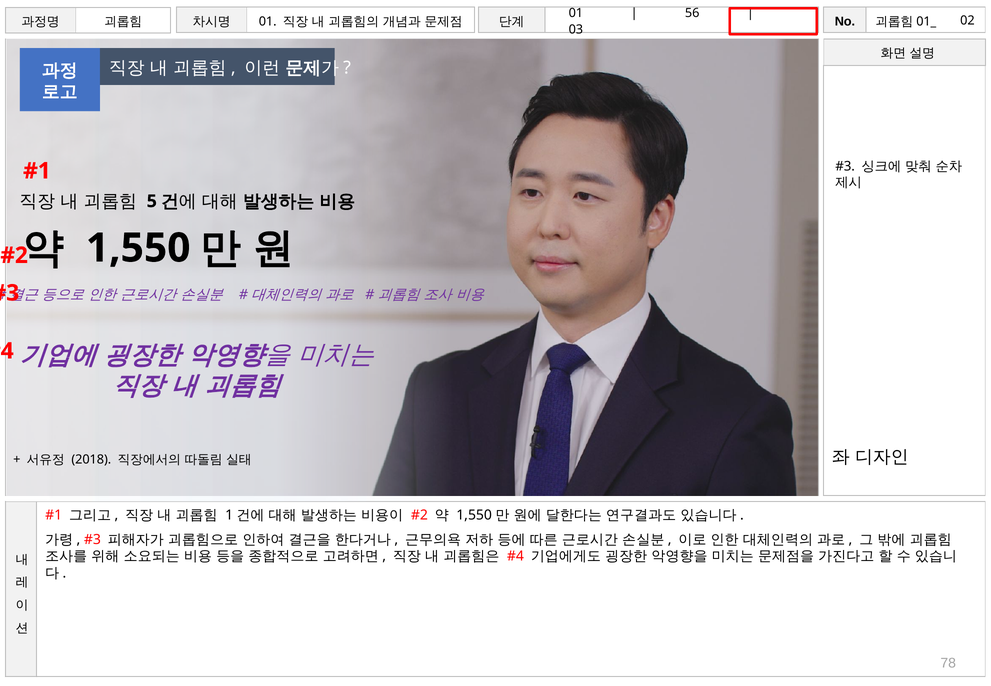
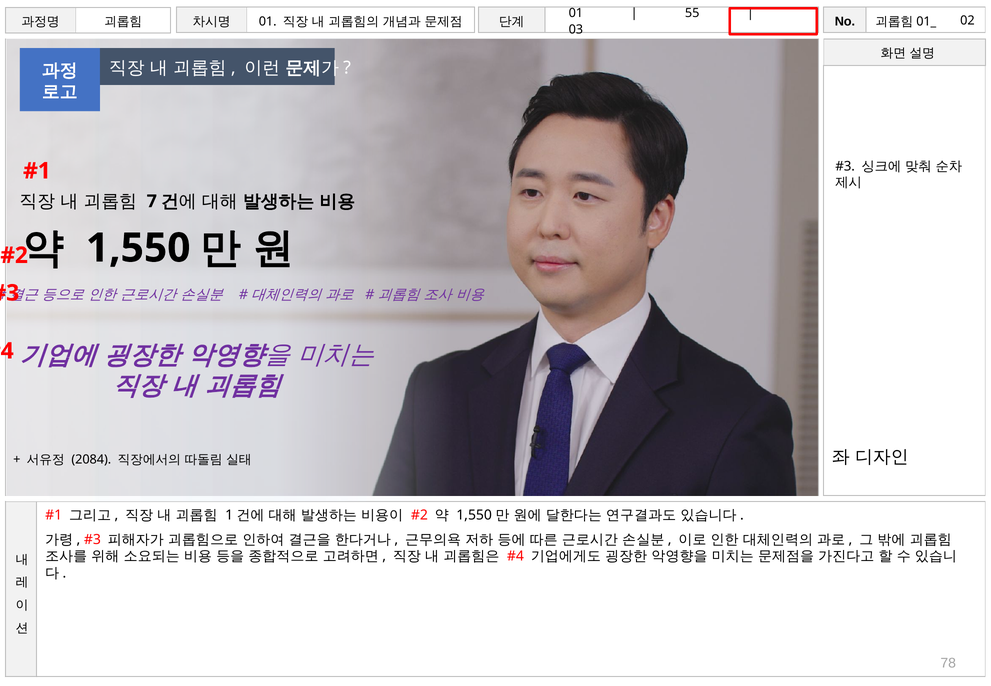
56: 56 -> 55 (692, 13)
5: 5 -> 7 (152, 201)
2018: 2018 -> 2084 (91, 460)
